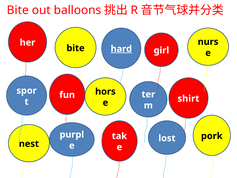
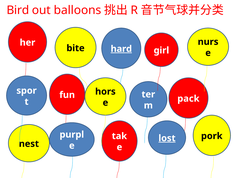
Bite: Bite -> Bird (18, 10)
shirt: shirt -> pack (188, 98)
lost underline: none -> present (167, 138)
